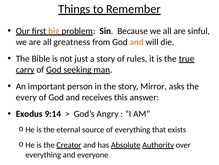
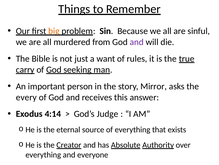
greatness: greatness -> murdered (72, 42)
and colour: orange -> purple (137, 42)
a story: story -> want (106, 58)
9:14: 9:14 -> 4:14 (53, 113)
Angry: Angry -> Judge (108, 113)
